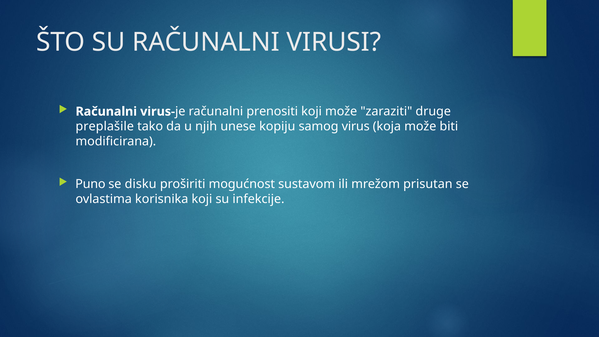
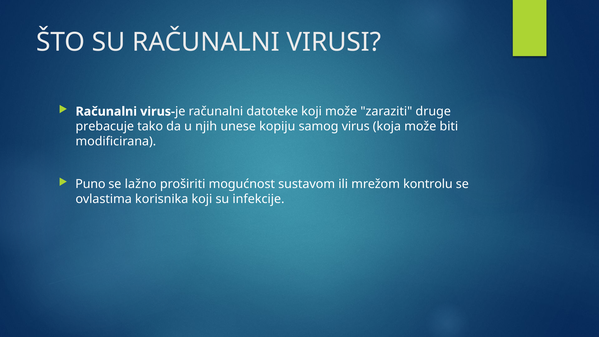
prenositi: prenositi -> datoteke (272, 111)
preplašile: preplašile -> prebacuje (105, 126)
disku: disku -> lažno (141, 184)
prisutan: prisutan -> kontrolu (428, 184)
